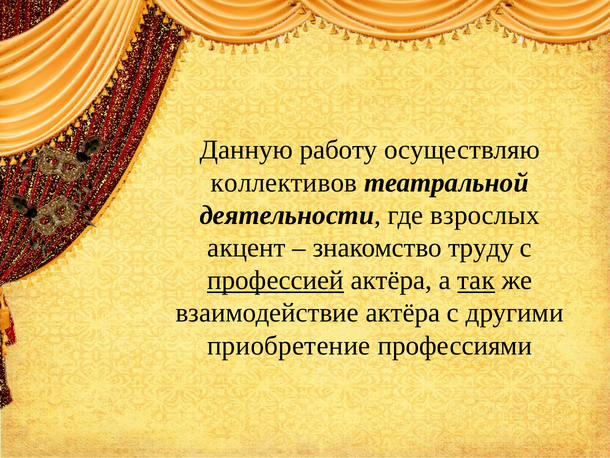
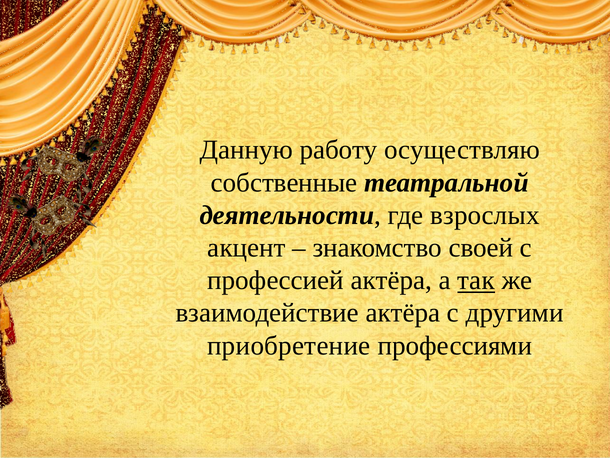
коллективов: коллективов -> собственные (284, 182)
труду: труду -> своей (481, 248)
профессией underline: present -> none (276, 280)
